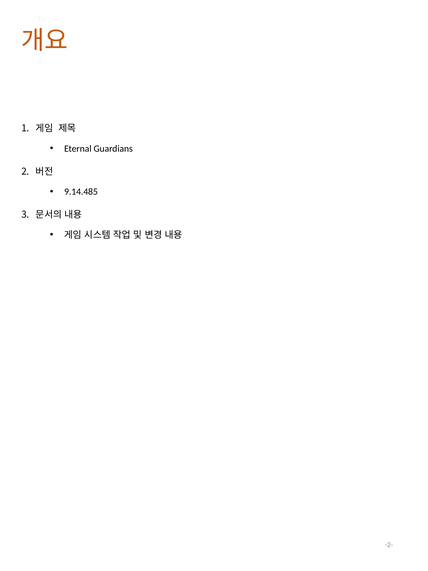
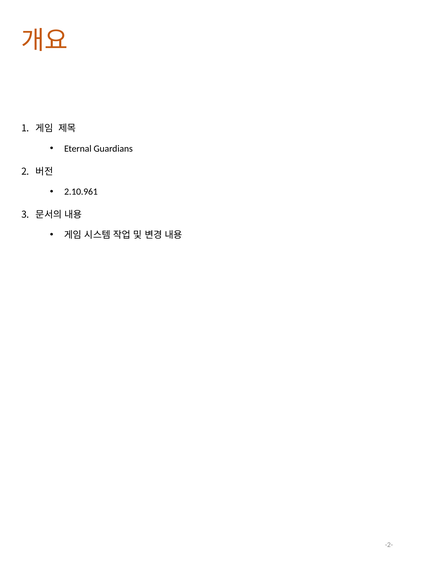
9.14.485: 9.14.485 -> 2.10.961 (81, 192)
